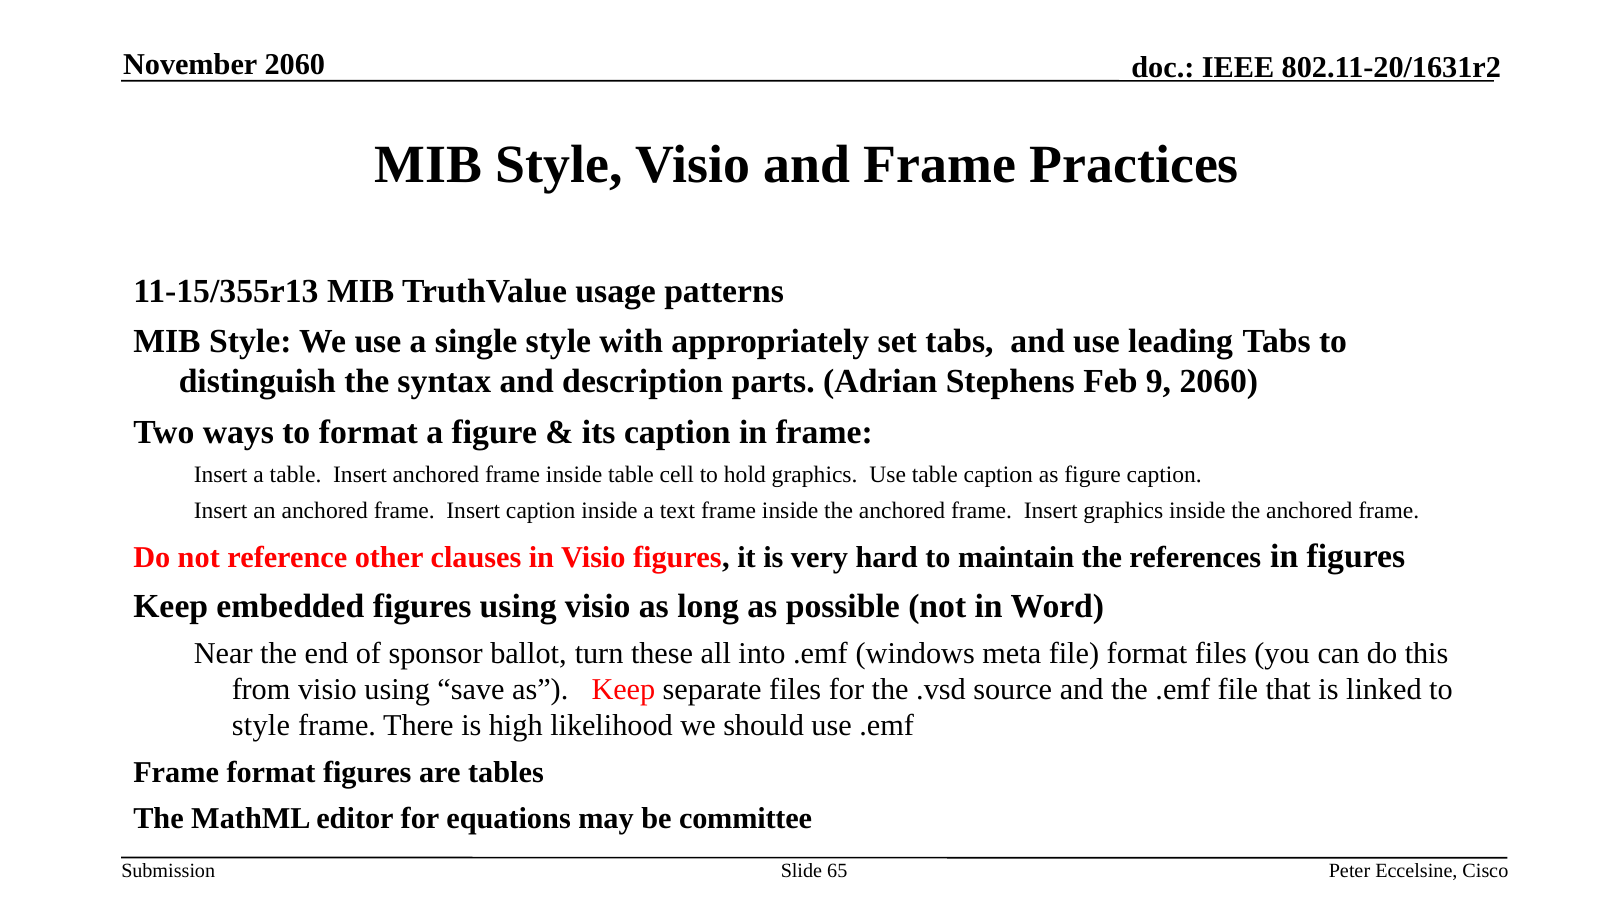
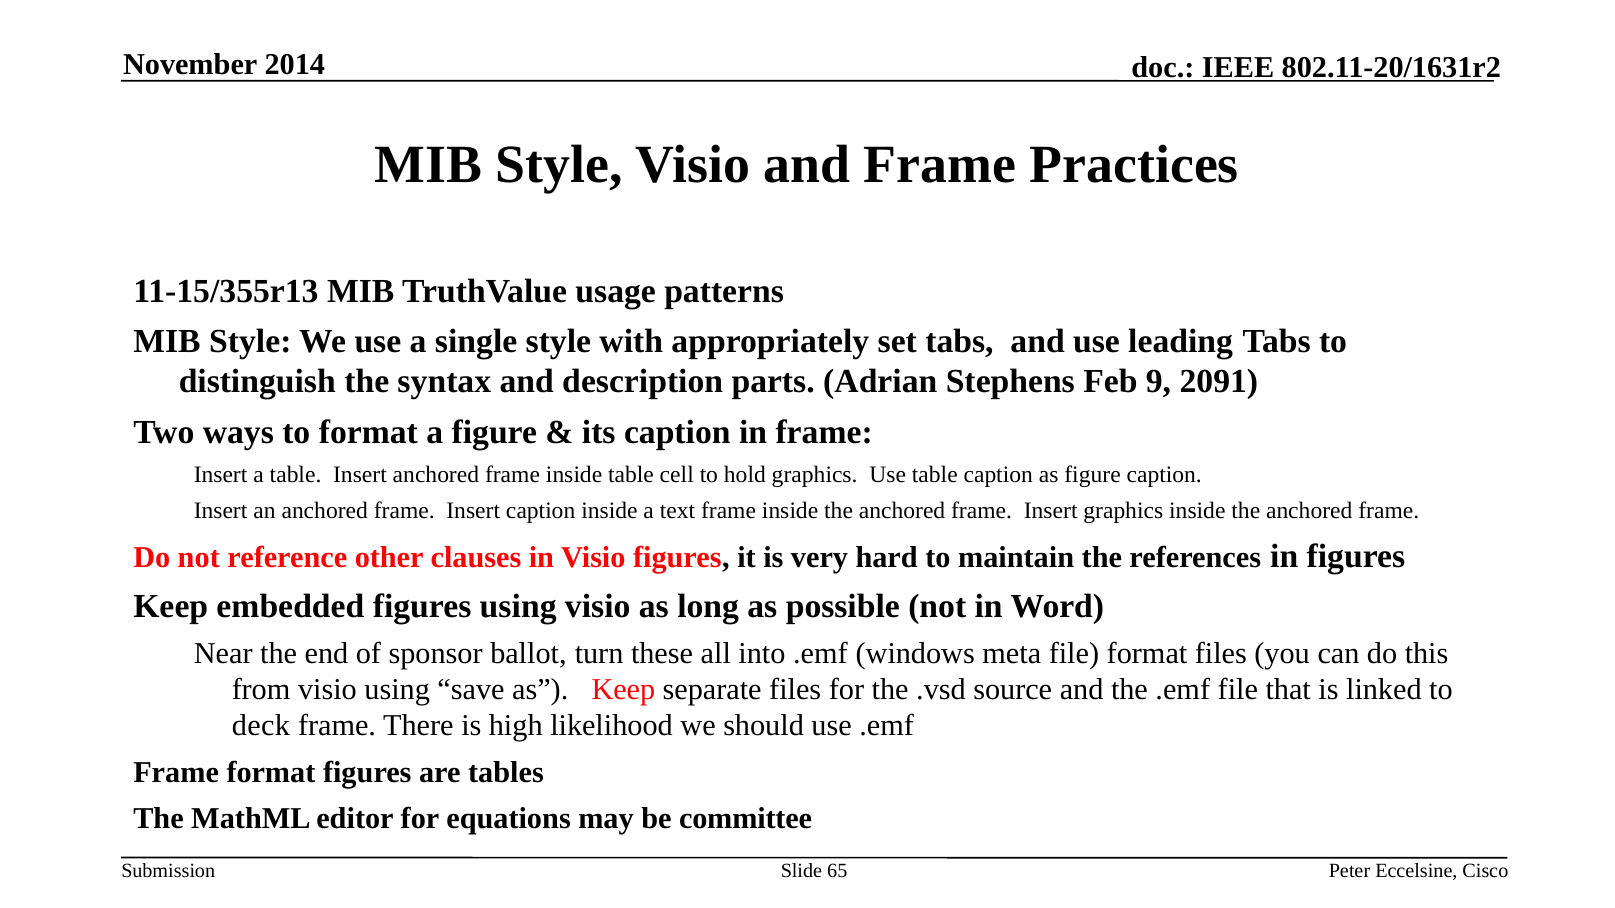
November 2060: 2060 -> 2014 (295, 64)
9 2060: 2060 -> 2091 (1219, 382)
style: style -> deck (261, 726)
